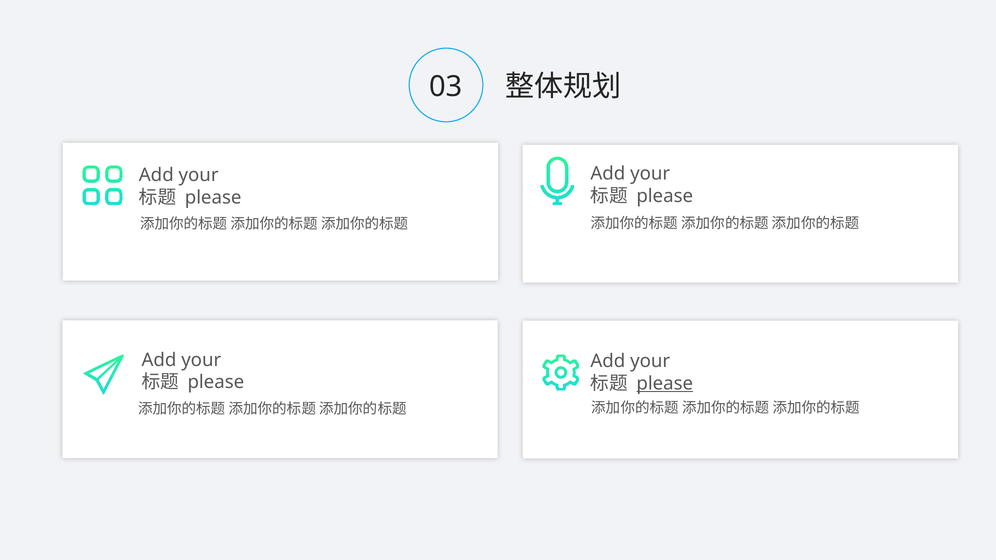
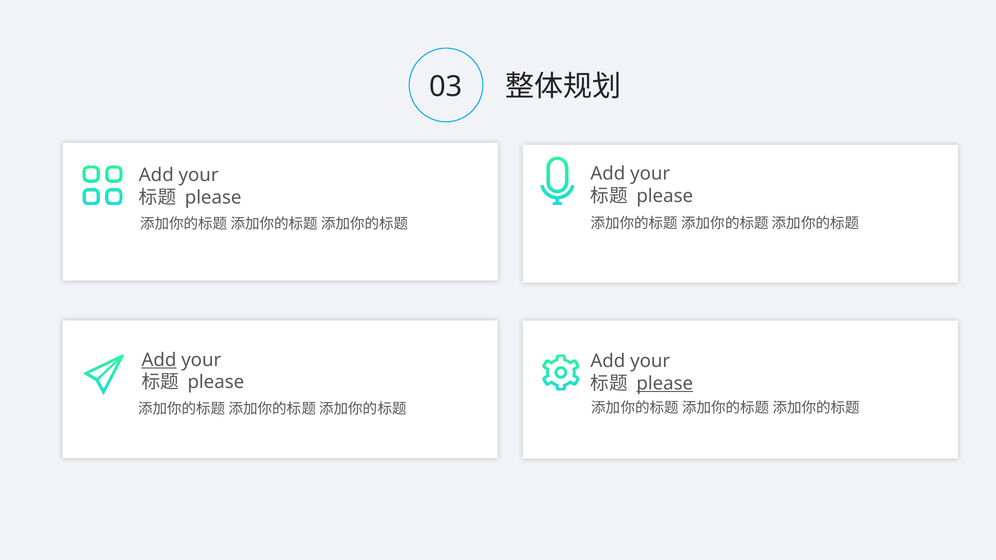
Add underline: none -> present (159, 360)
